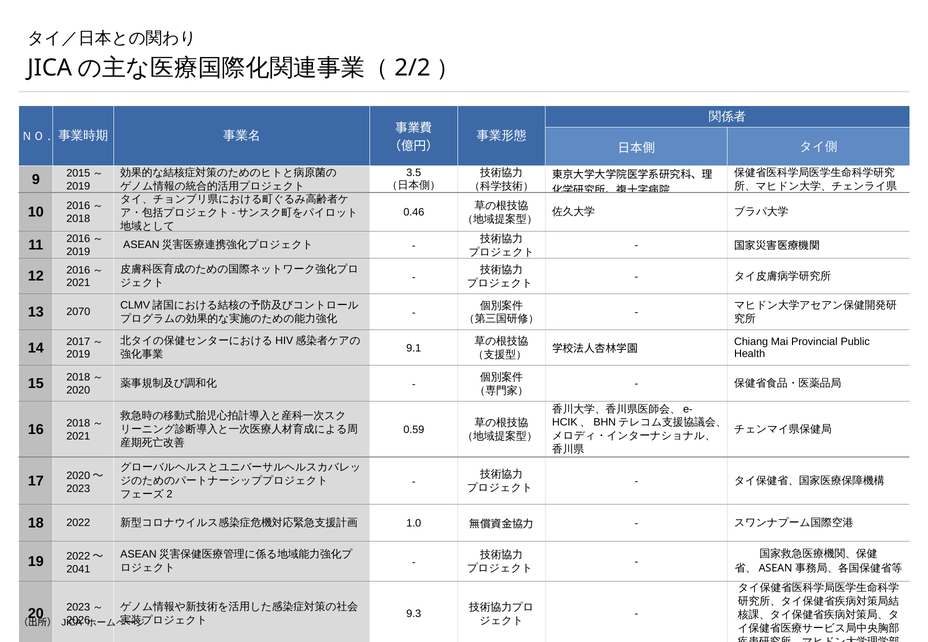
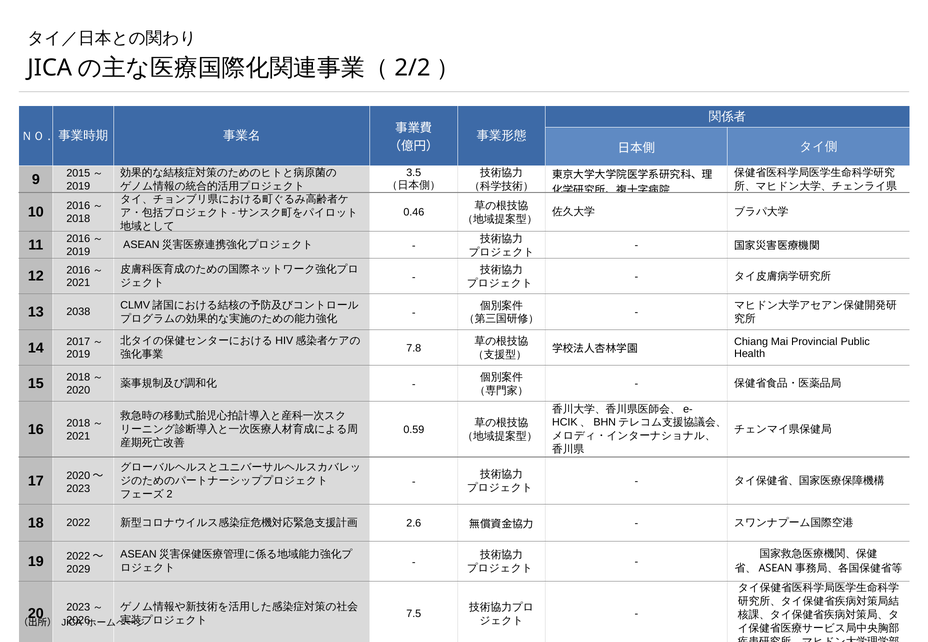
2070: 2070 -> 2038 (78, 312)
9.1: 9.1 -> 7.8 (414, 348)
1.0: 1.0 -> 2.6 (414, 524)
2041: 2041 -> 2029 (78, 569)
9.3: 9.3 -> 7.5 (414, 614)
